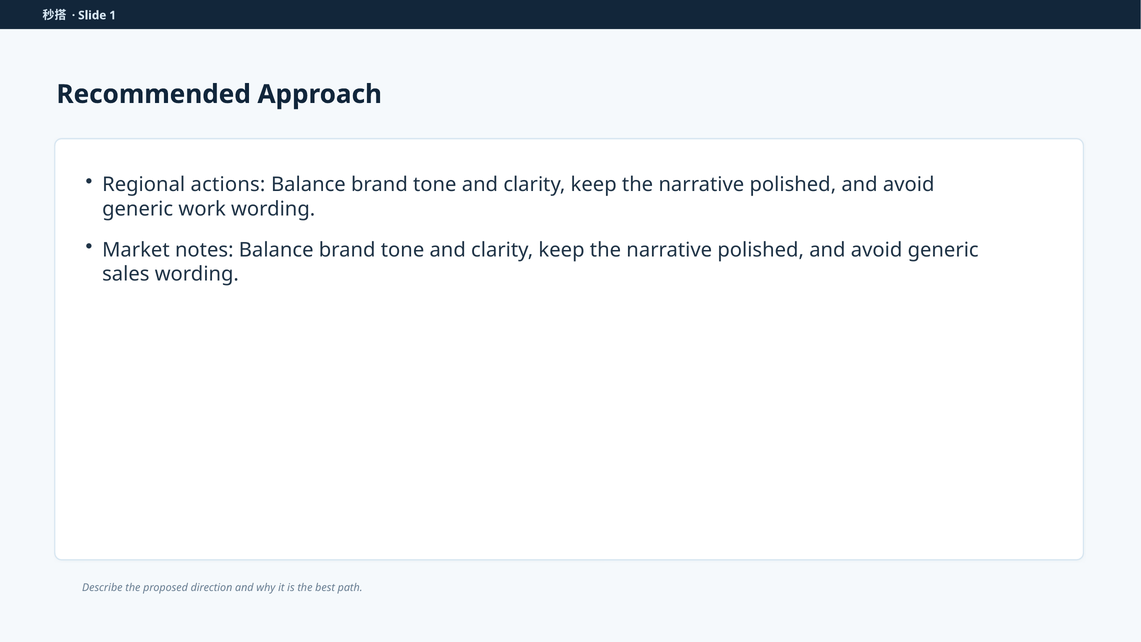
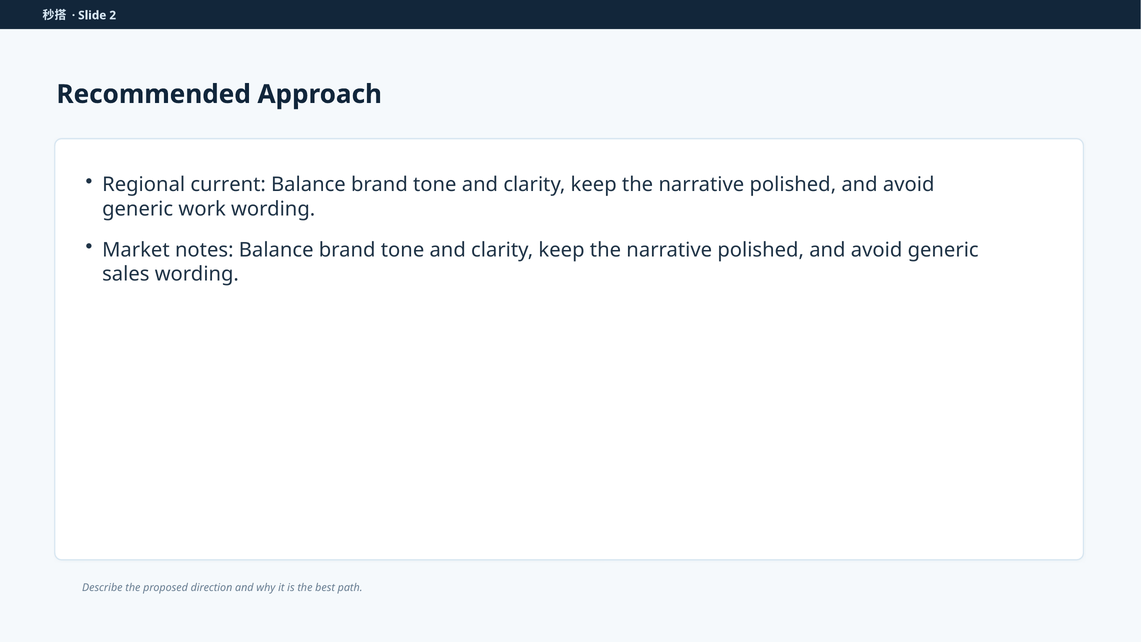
1: 1 -> 2 (113, 15)
actions: actions -> current (228, 185)
